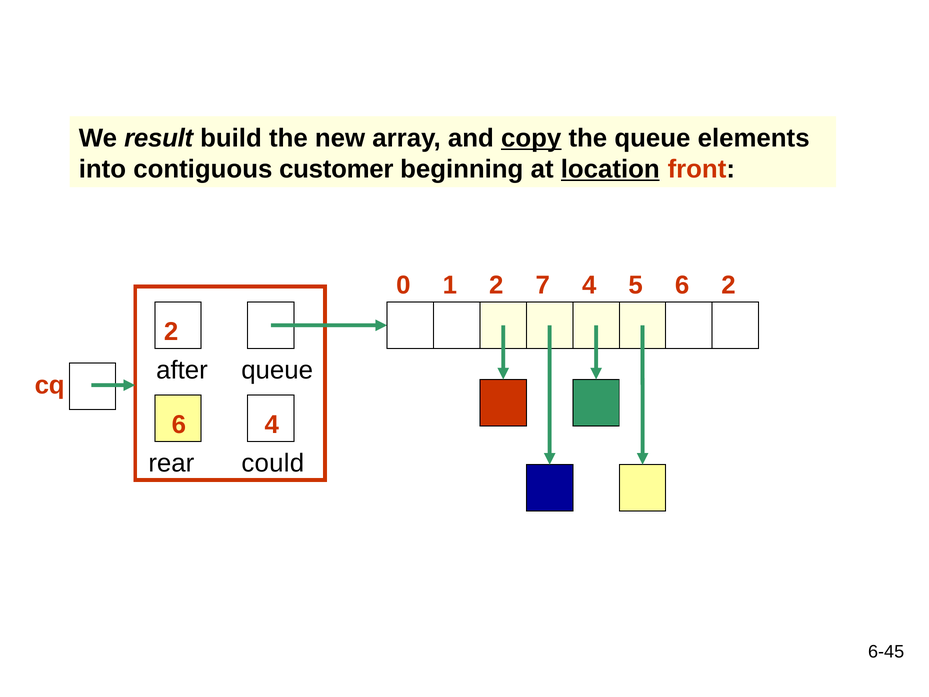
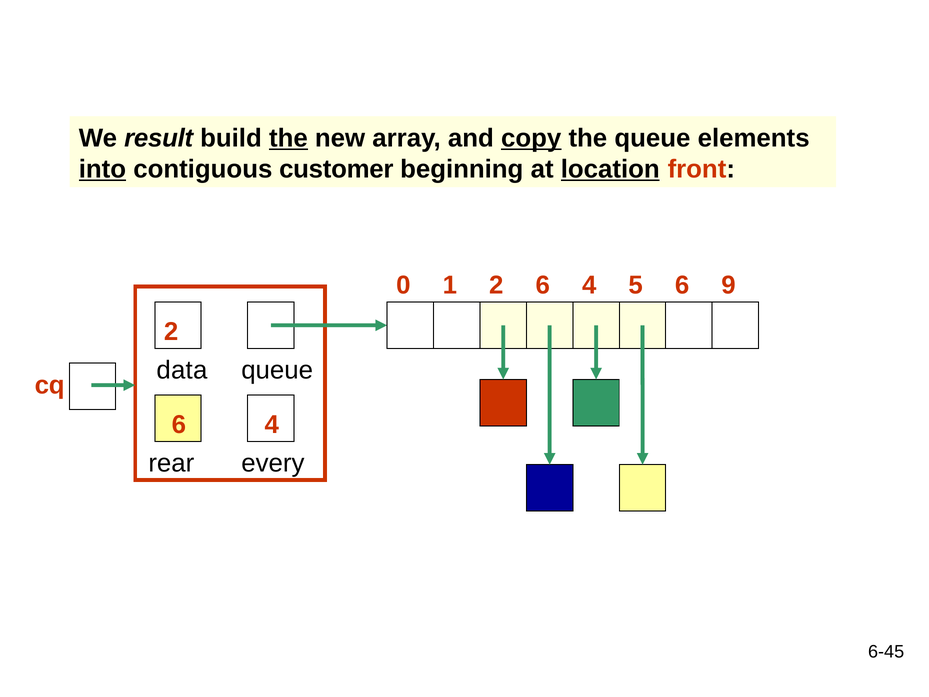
the underline: none -> present (288, 138)
into underline: none -> present (102, 169)
0 7: 7 -> 6 (543, 285)
4 2: 2 -> 9 (729, 285)
after: after -> data (182, 370)
could: could -> every (273, 463)
